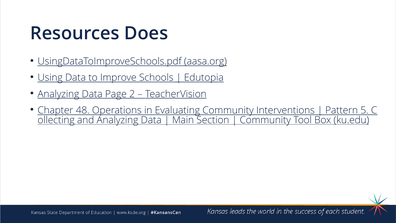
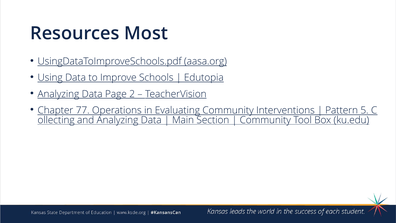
Does: Does -> Most (146, 33)
48: 48 -> 77 (83, 110)
